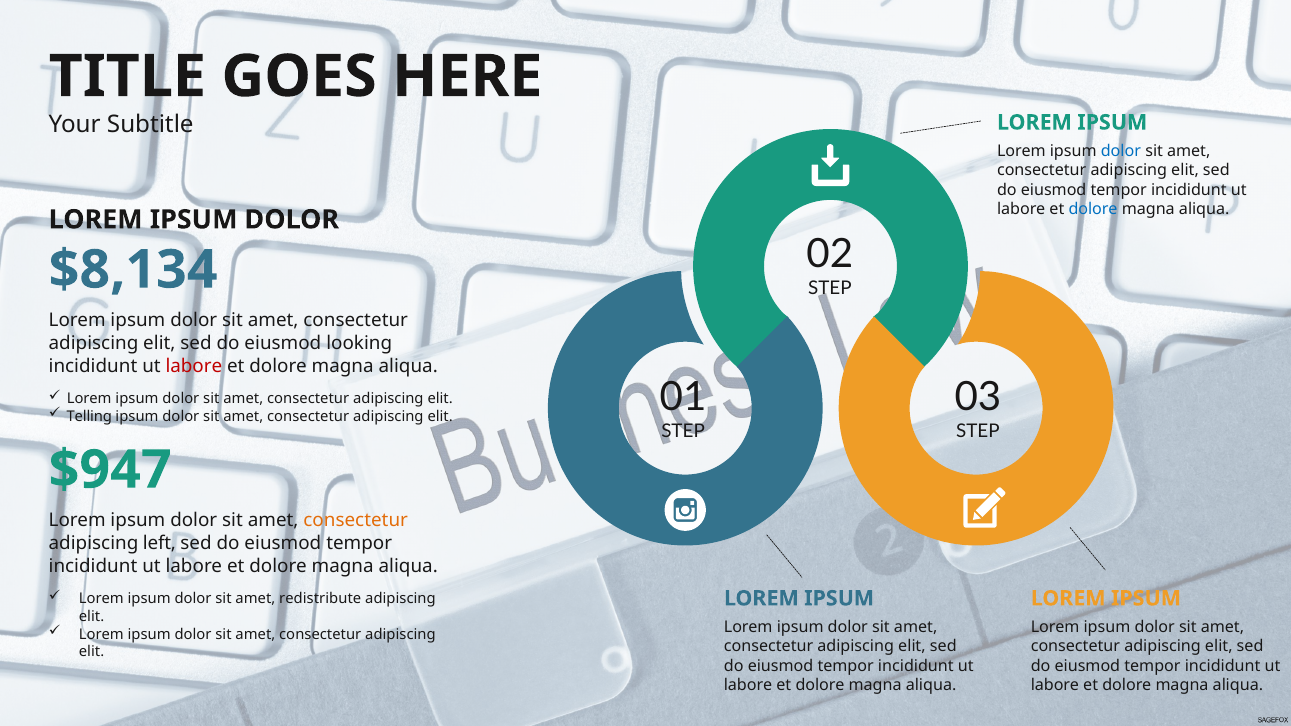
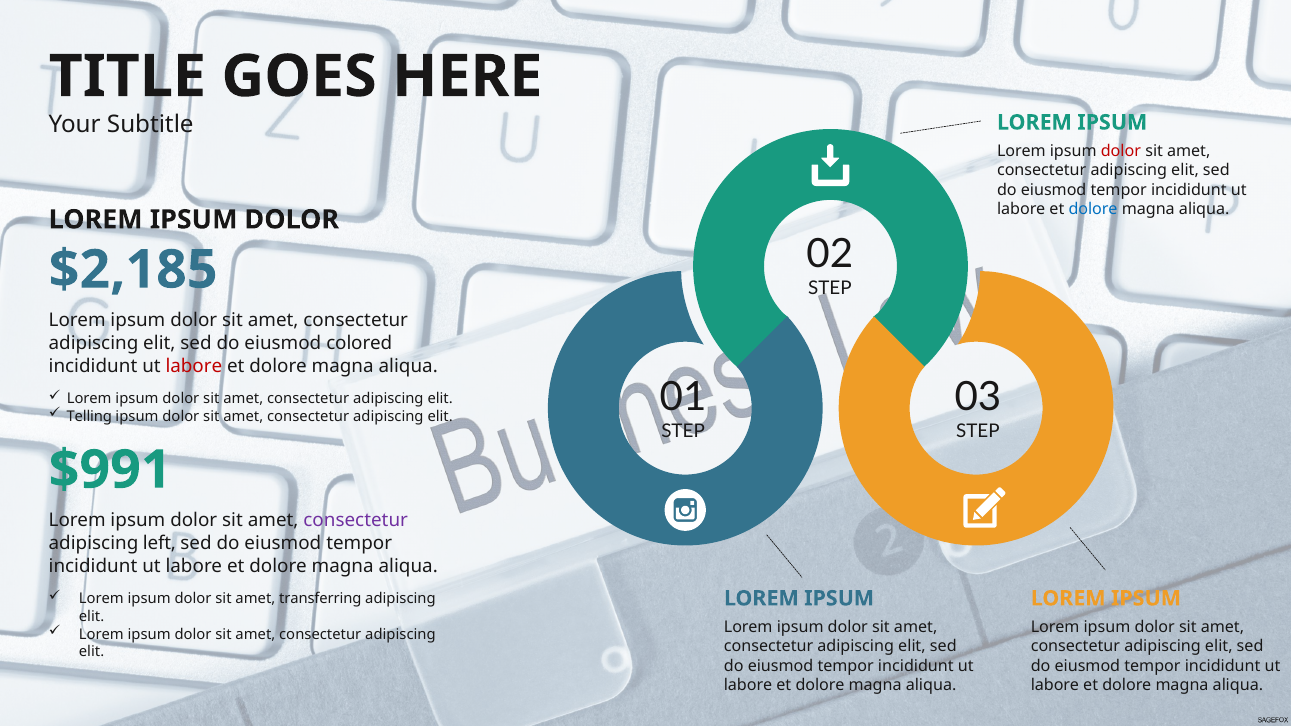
dolor colour: blue -> red (1121, 151)
$8,134: $8,134 -> $2,185 (133, 270)
looking: looking -> colored (359, 343)
$947: $947 -> $991 (110, 470)
consectetur colour: orange -> purple (356, 521)
redistribute: redistribute -> transferring (320, 599)
